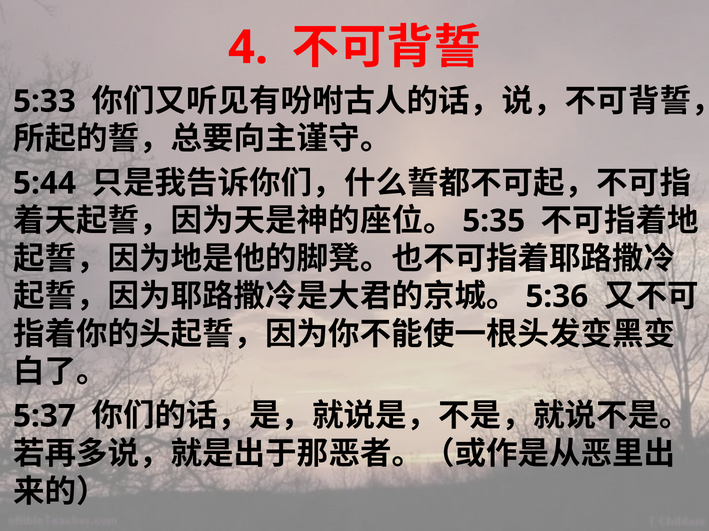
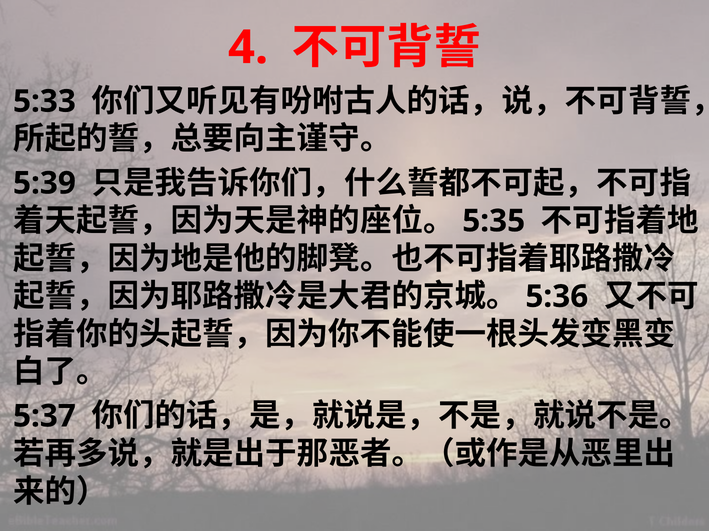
5:44: 5:44 -> 5:39 (44, 183)
